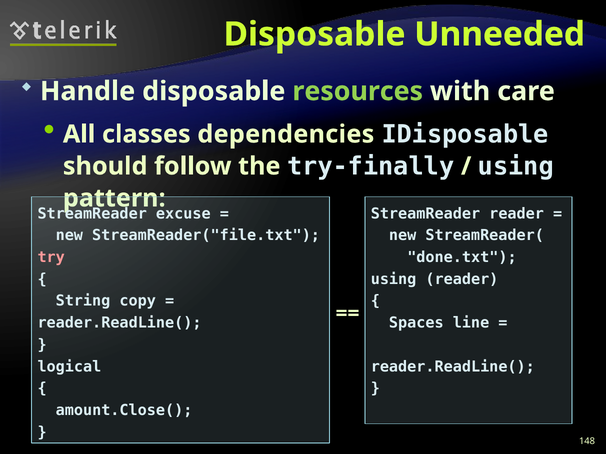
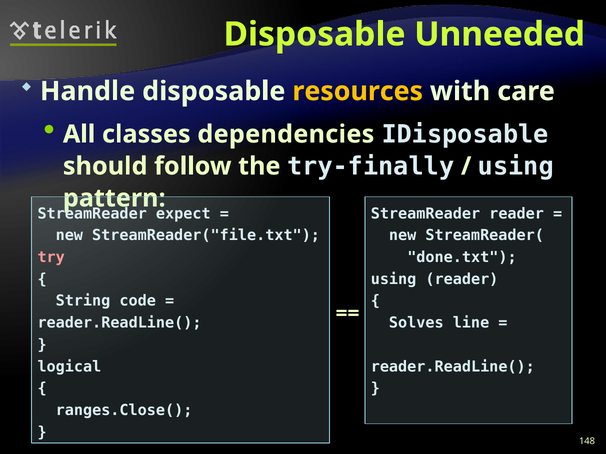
resources colour: light green -> yellow (358, 91)
excuse: excuse -> expect (183, 214)
copy: copy -> code (138, 301)
Spaces: Spaces -> Solves (416, 323)
amount.Close(: amount.Close( -> ranges.Close( (124, 411)
